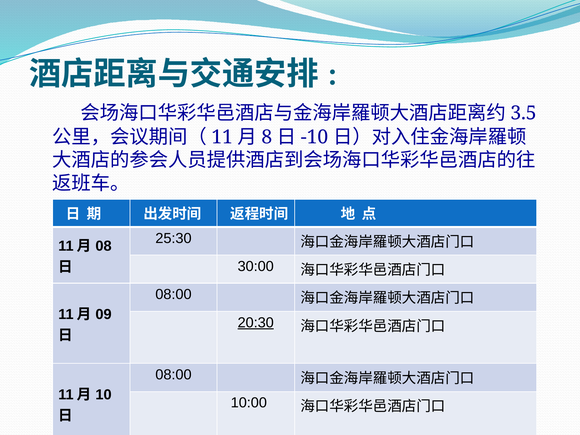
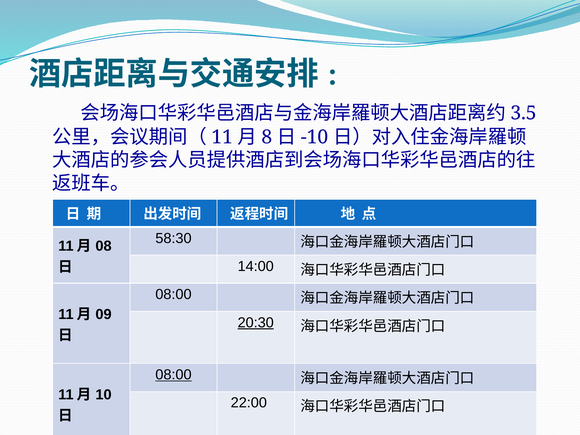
25:30: 25:30 -> 58:30 (173, 238)
30:00: 30:00 -> 14:00 (256, 266)
08:00 underline: none -> present (173, 375)
10:00: 10:00 -> 22:00 (249, 403)
